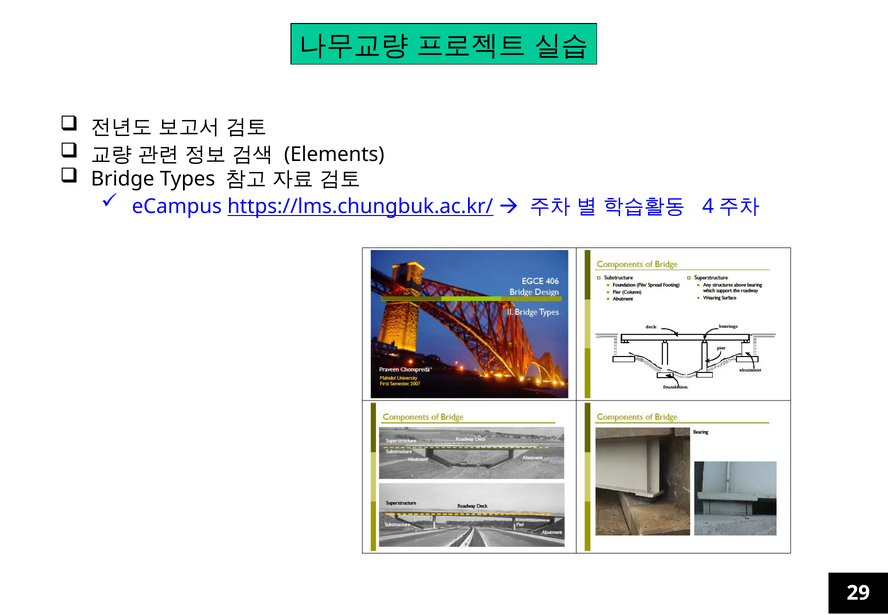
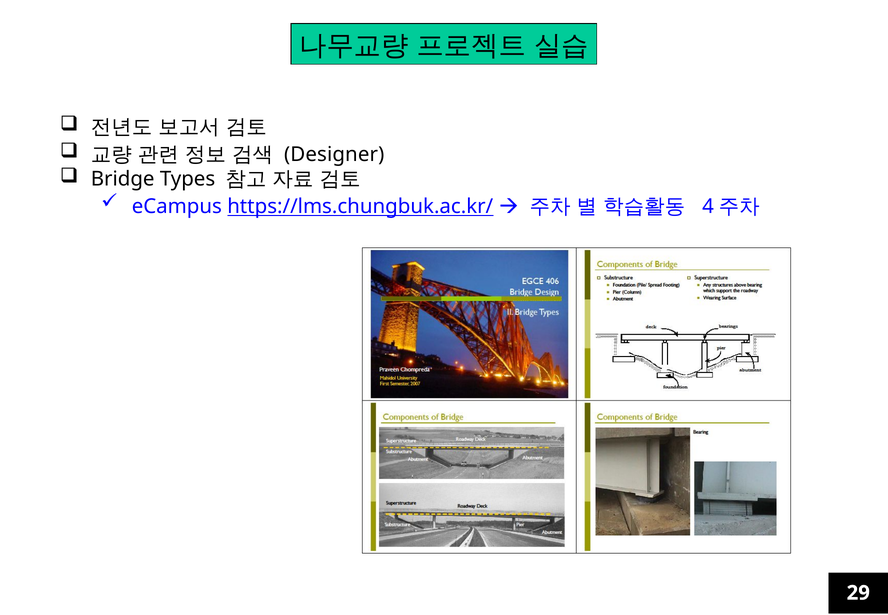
Elements: Elements -> Designer (334, 154)
